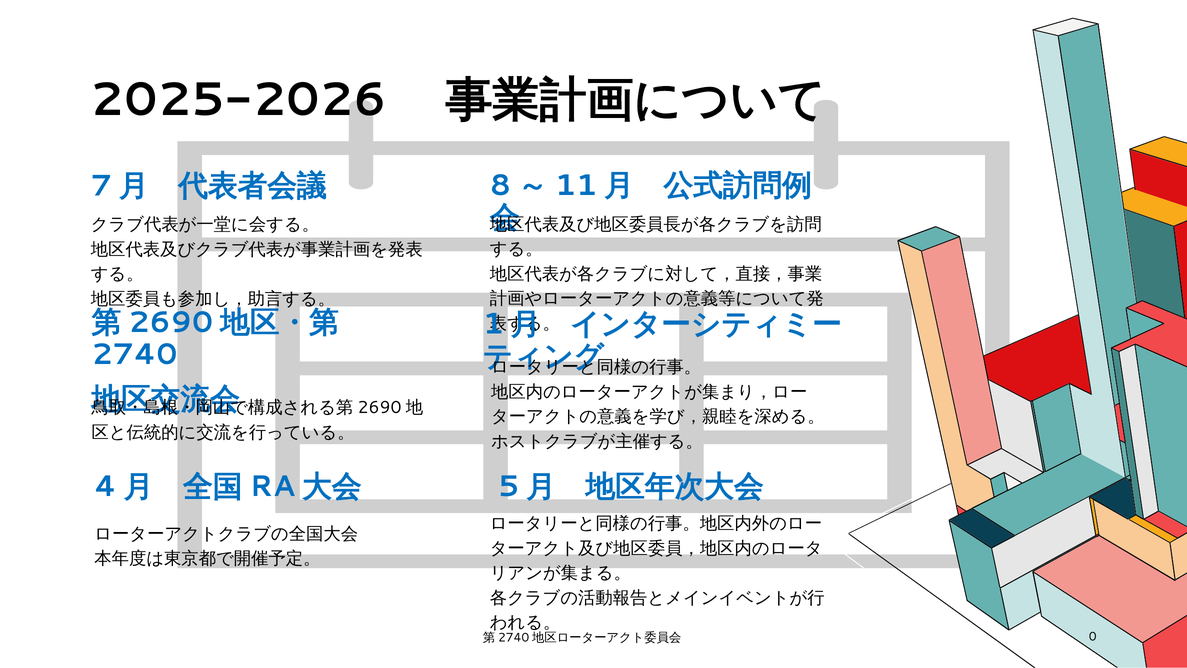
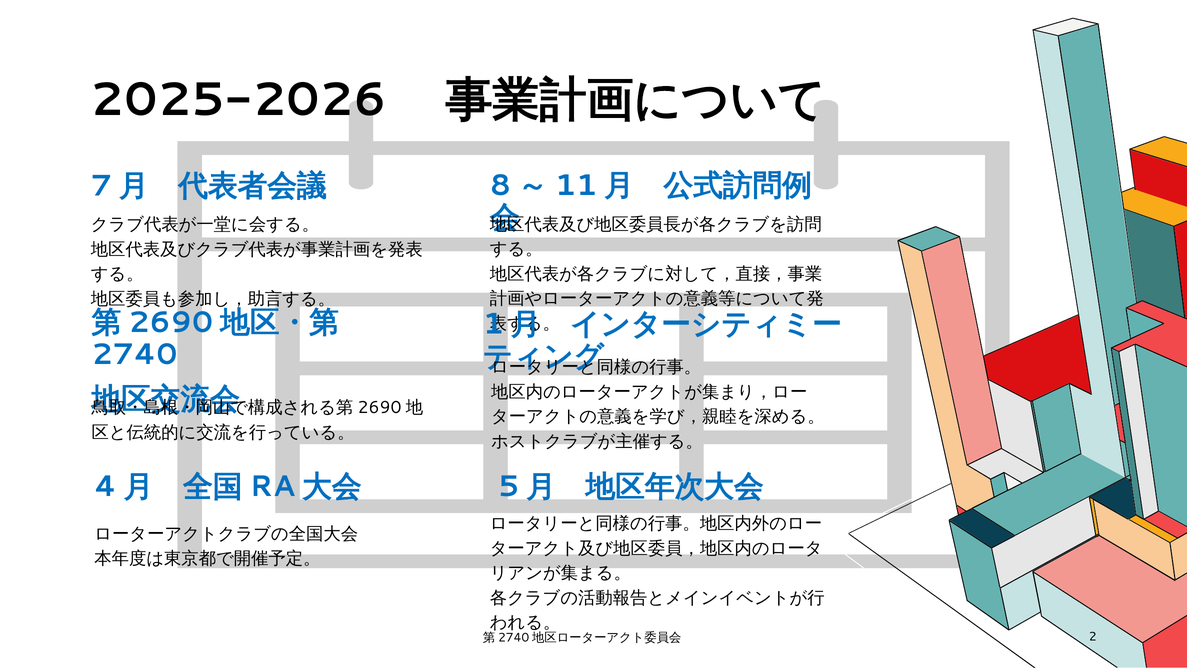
0: 0 -> 2 (1093, 636)
